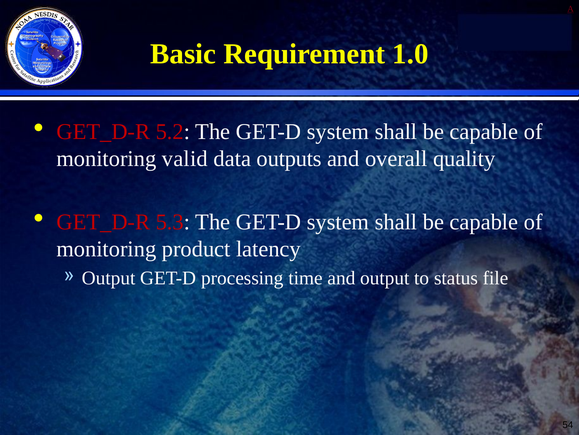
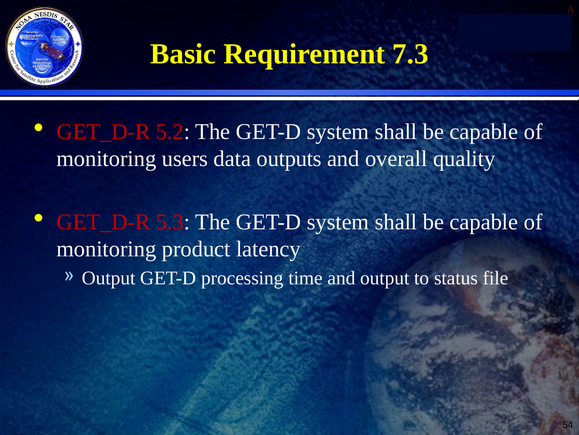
1.0: 1.0 -> 7.3 (410, 54)
valid: valid -> users (185, 159)
